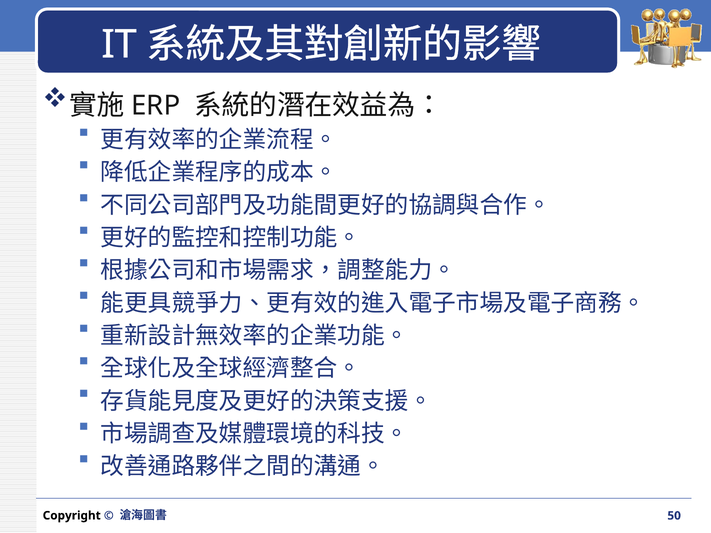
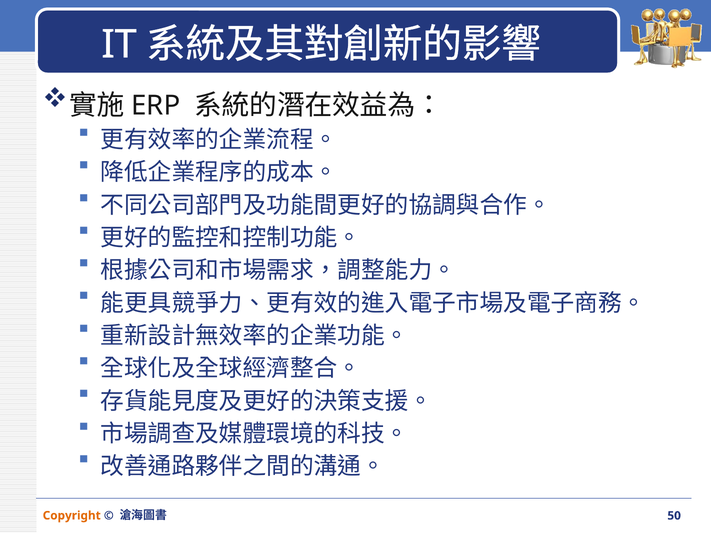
Copyright colour: black -> orange (72, 516)
